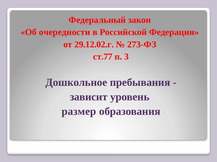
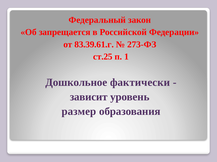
очередности: очередности -> запрещается (65, 32)
29.12.02.г: 29.12.02.г -> 83.39.61.г (94, 45)
ст.77: ст.77 -> ст.25 (103, 57)
3: 3 -> 1 (127, 57)
пребывания: пребывания -> фактически (140, 83)
